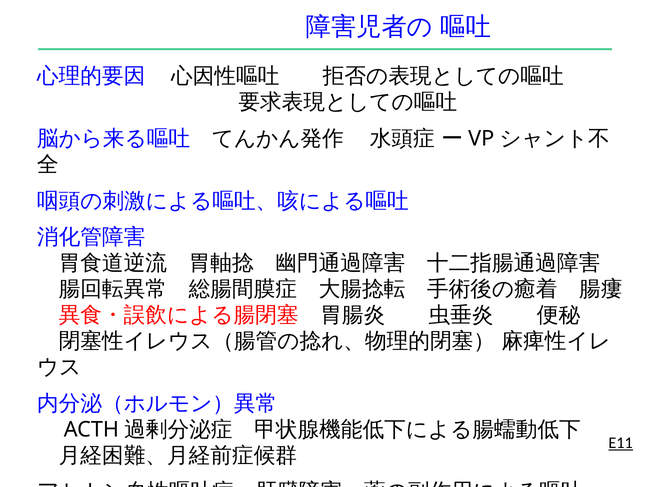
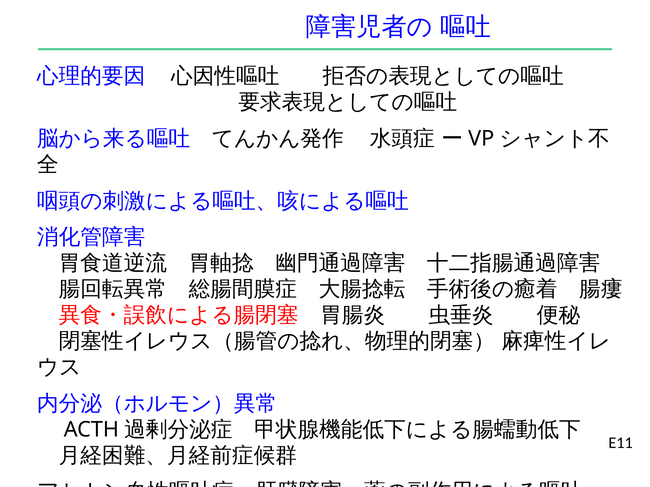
E11 underline: present -> none (621, 443)
